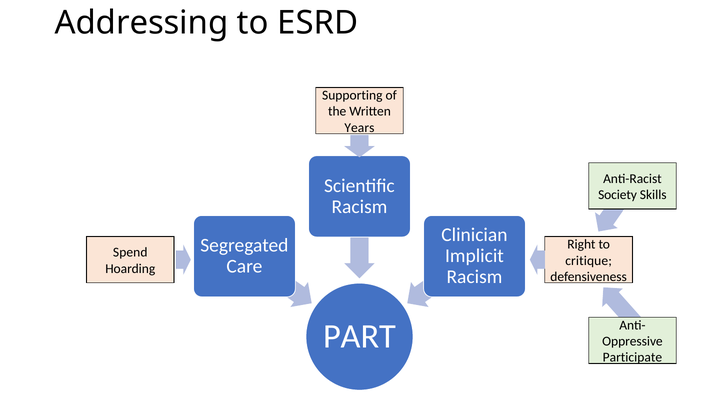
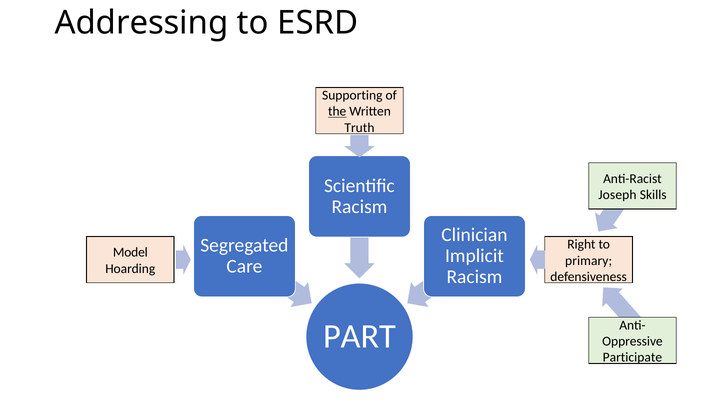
the underline: none -> present (337, 112)
Years: Years -> Truth (359, 128)
Society: Society -> Joseph (617, 195)
Spend: Spend -> Model (130, 253)
critique: critique -> primary (589, 261)
